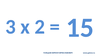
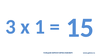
2: 2 -> 1 (40, 27)
